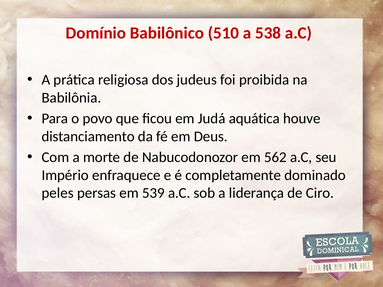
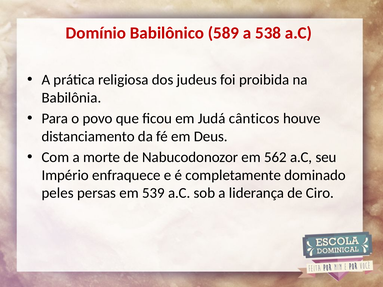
510: 510 -> 589 (223, 33)
aquática: aquática -> cânticos (254, 119)
